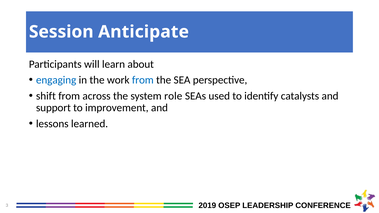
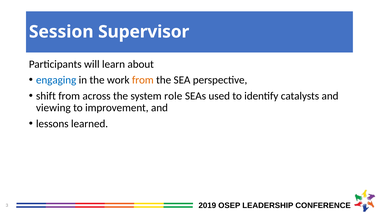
Anticipate: Anticipate -> Supervisor (144, 32)
from colour: blue -> orange (143, 80)
support: support -> viewing (53, 108)
